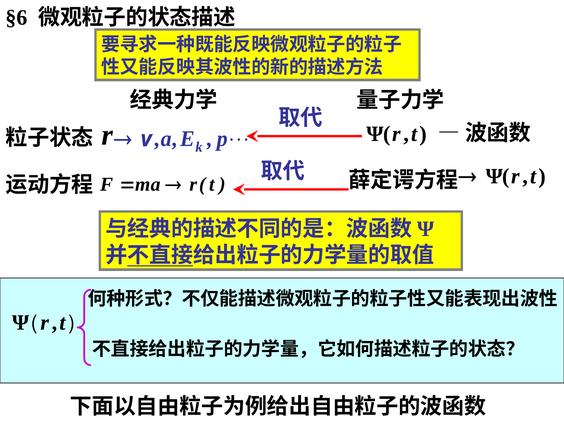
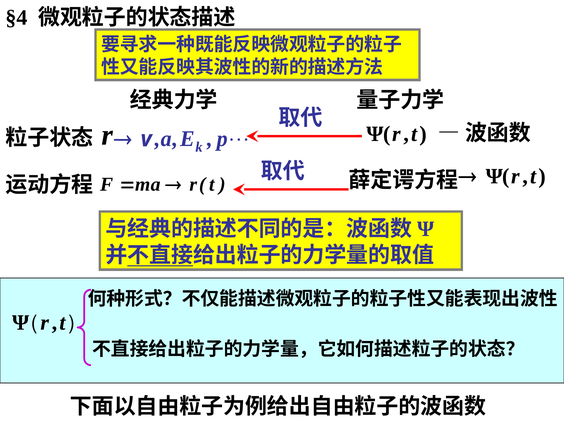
§6: §6 -> §4 (17, 17)
